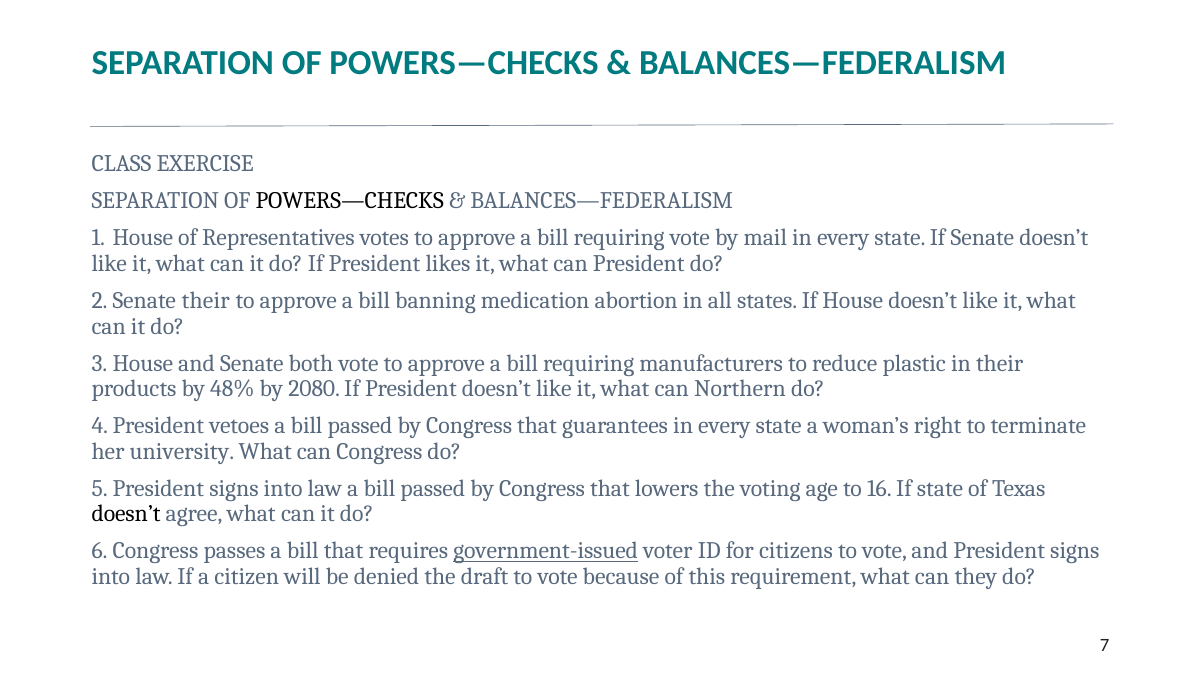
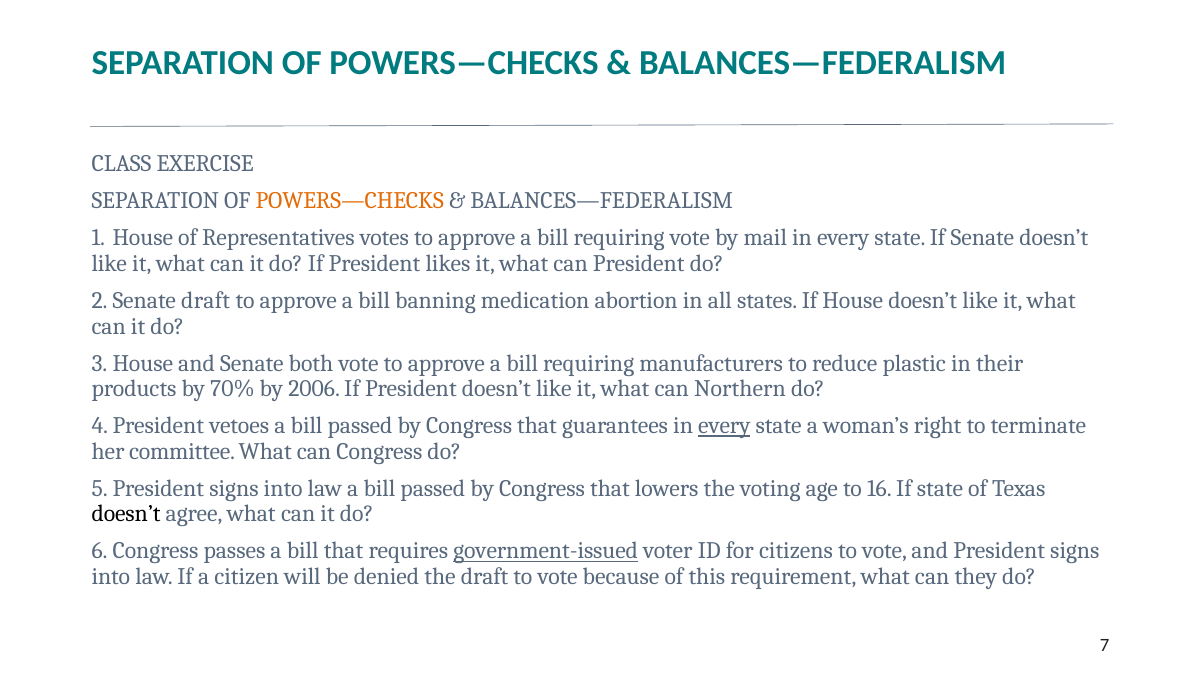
POWERS—CHECKS colour: black -> orange (350, 201)
their: their -> draft (206, 300)
48%: 48% -> 70% (232, 389)
2080: 2080 -> 2006 (314, 389)
every underline: none -> present (724, 426)
university: university -> committee (182, 451)
